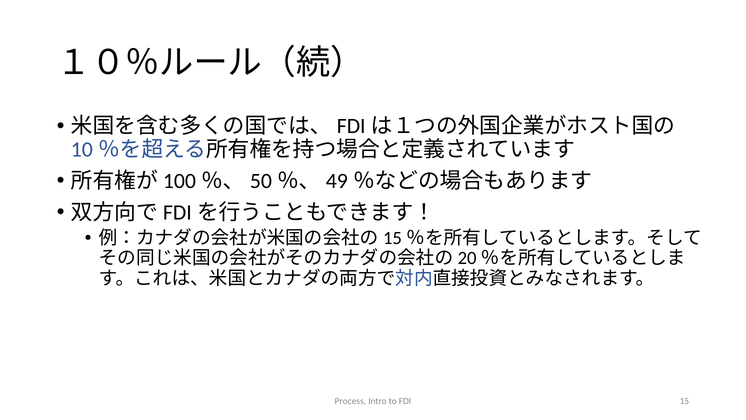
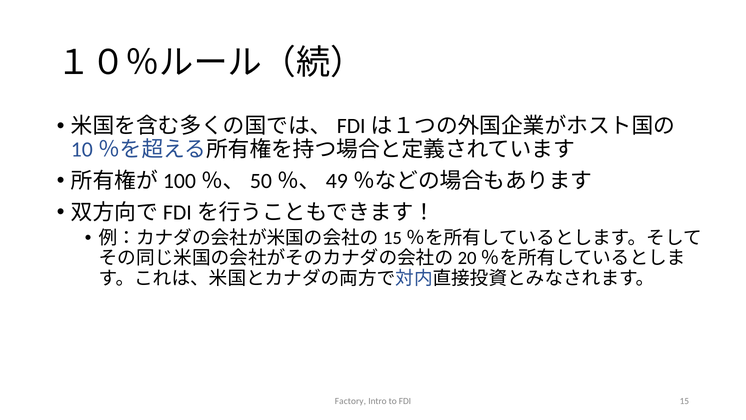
Process: Process -> Factory (350, 401)
